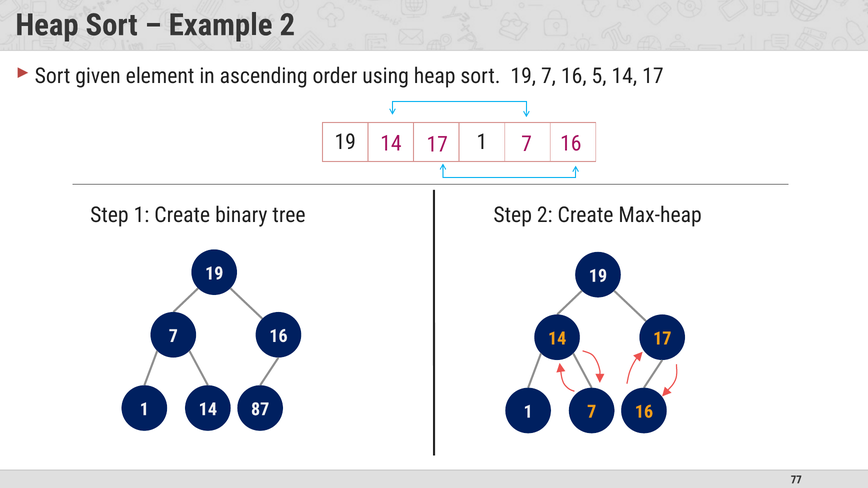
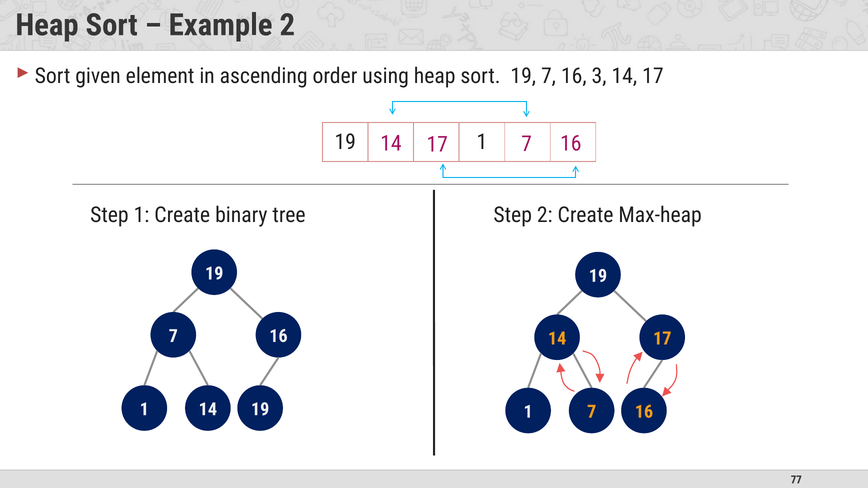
5: 5 -> 3 (599, 76)
14 87: 87 -> 19 (260, 409)
